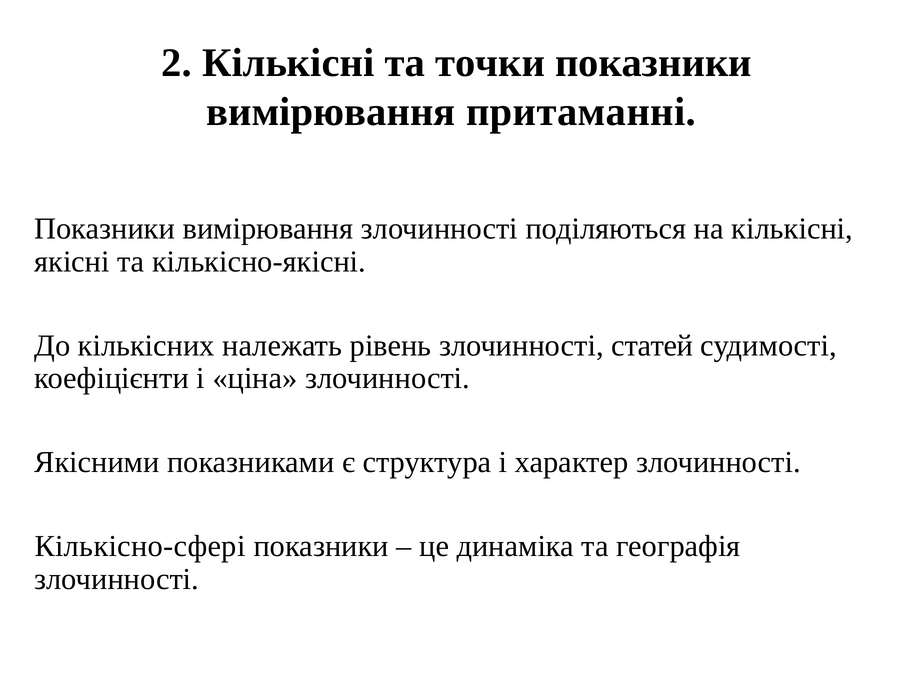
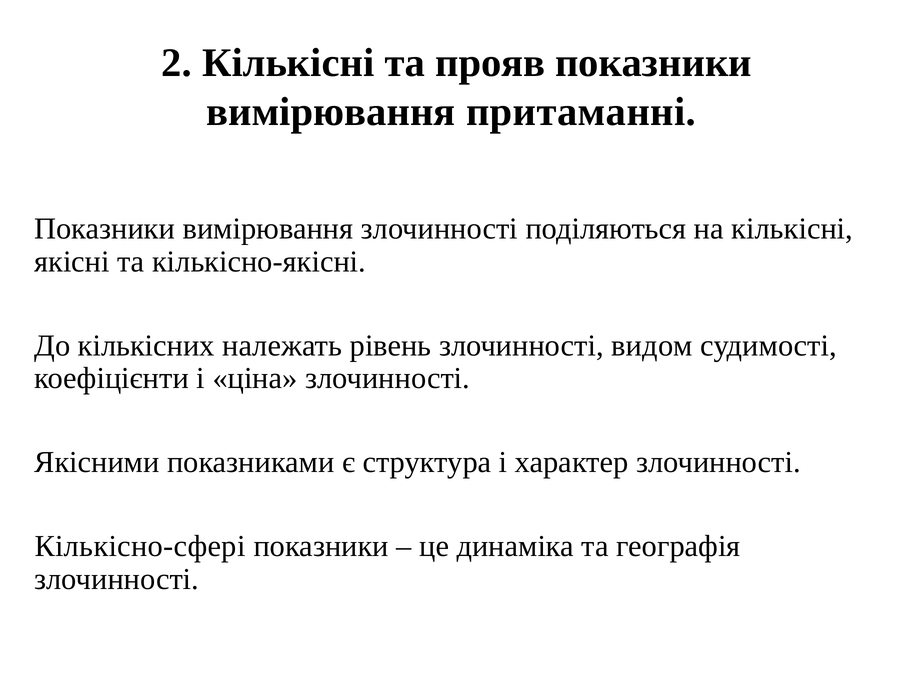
точки: точки -> прояв (490, 63)
статей: статей -> видом (652, 346)
